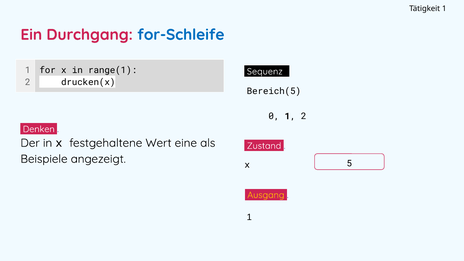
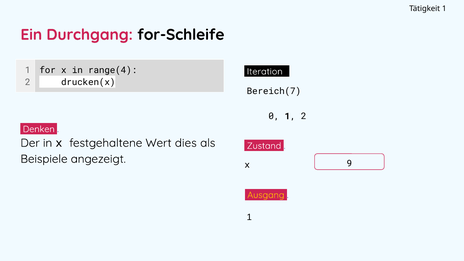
for-Schleife colour: blue -> black (181, 35)
range(1: range(1 -> range(4 (113, 70)
Sequenz: Sequenz -> Iteration (265, 72)
Bereich(5: Bereich(5 -> Bereich(7 (274, 91)
eine: eine -> dies (186, 143)
5: 5 -> 9 (349, 164)
